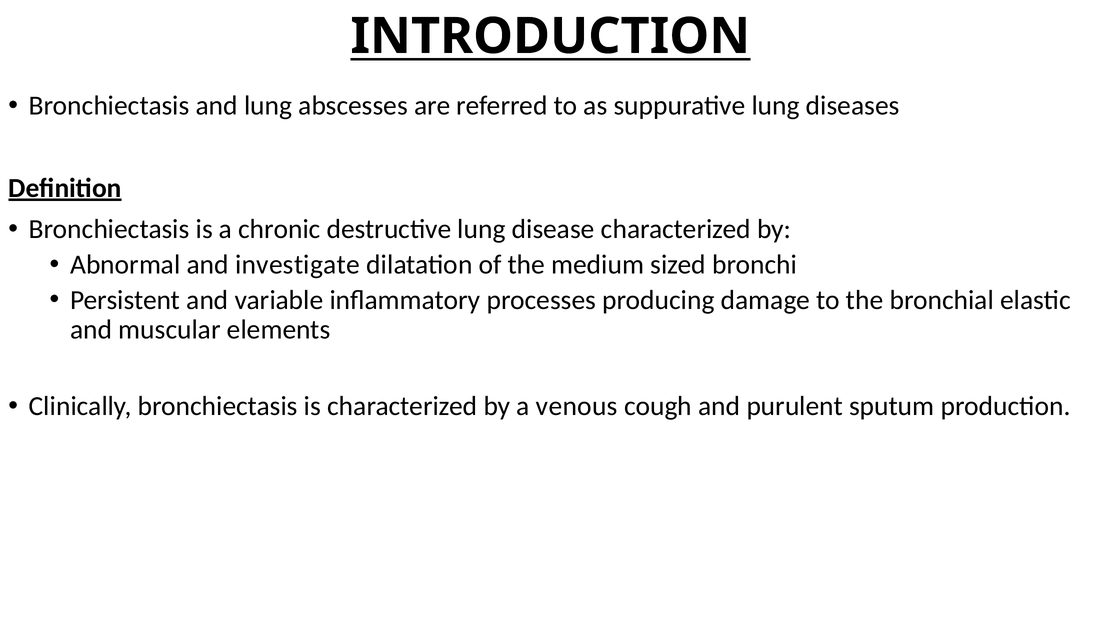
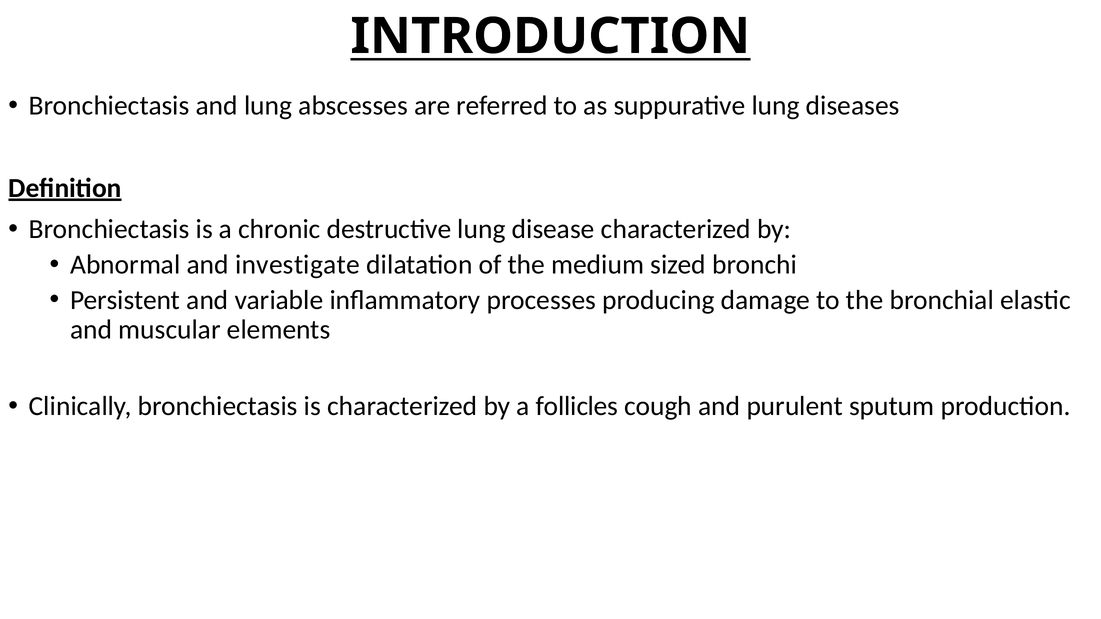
venous: venous -> follicles (577, 406)
